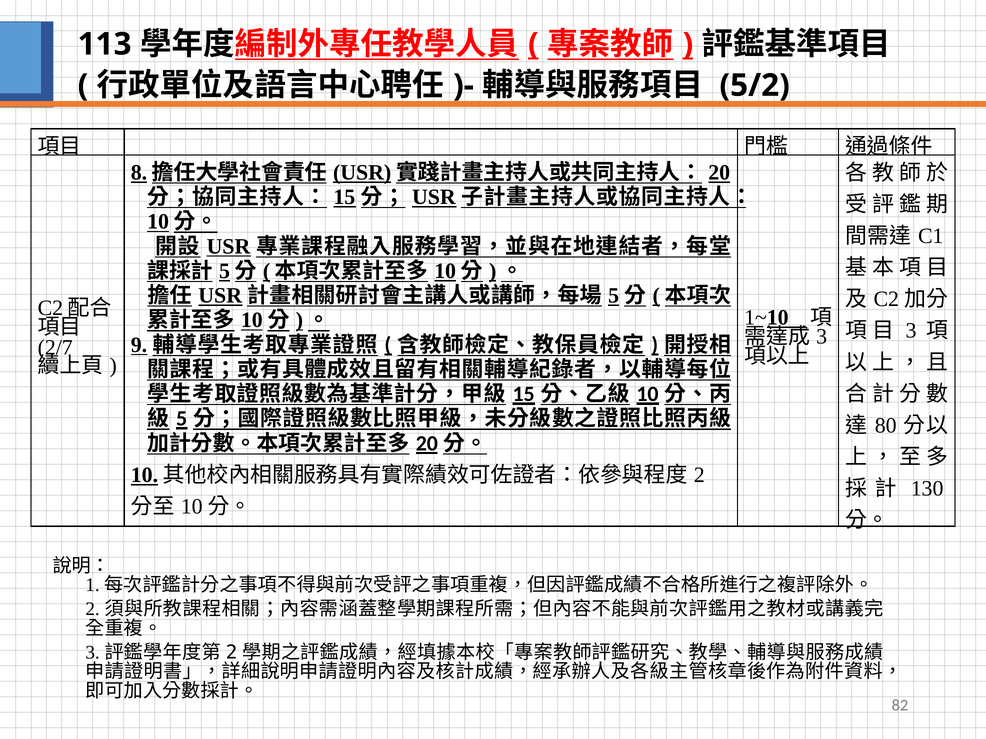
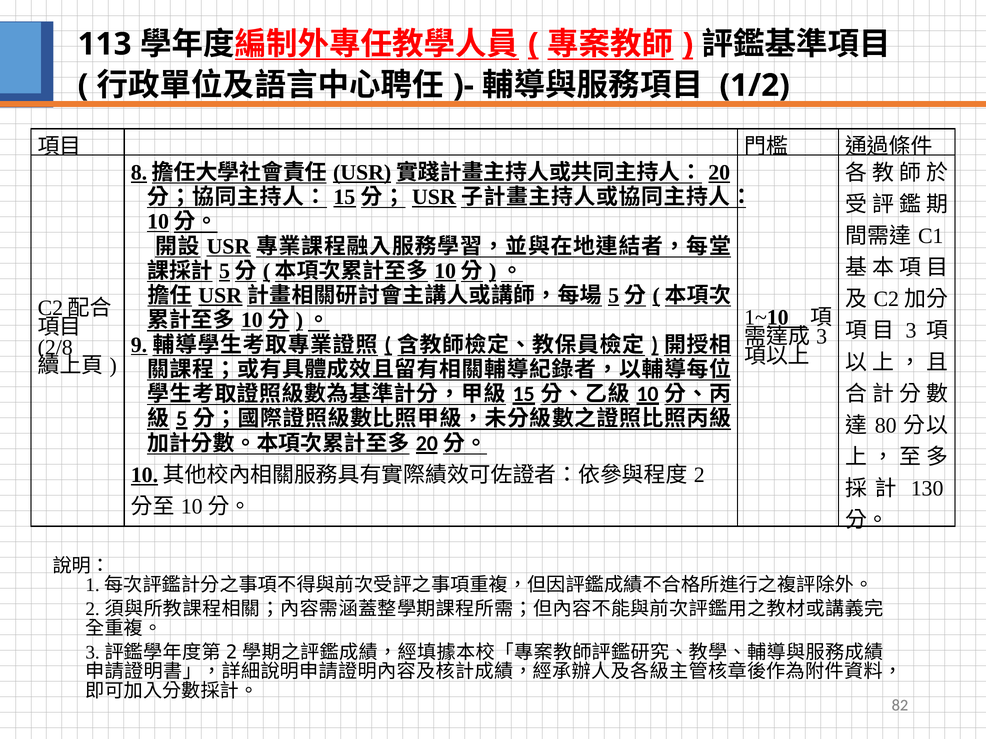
5/2: 5/2 -> 1/2 (755, 85)
2/7: 2/7 -> 2/8 (55, 348)
